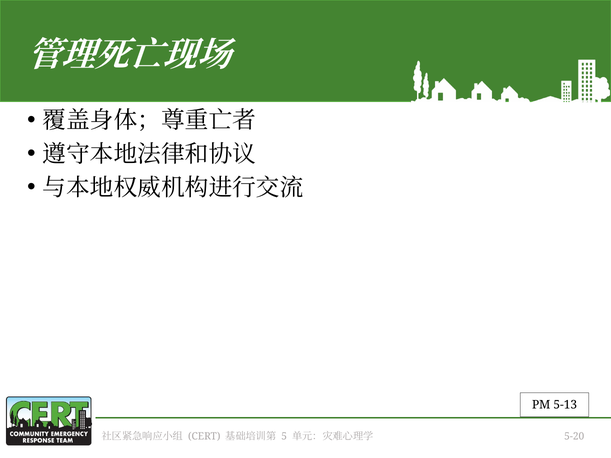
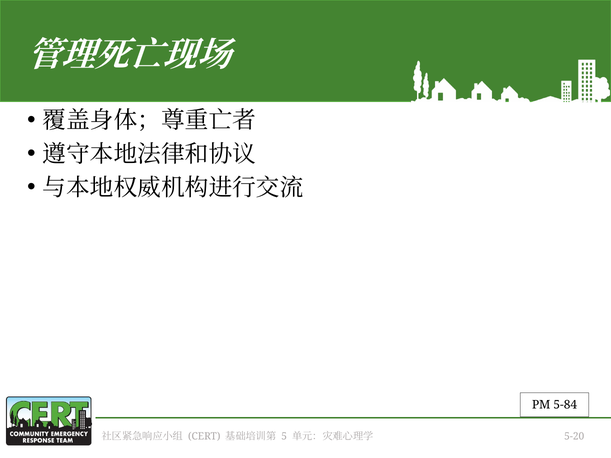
5-13: 5-13 -> 5-84 (565, 405)
